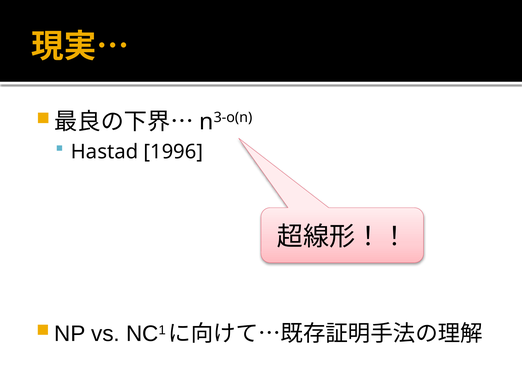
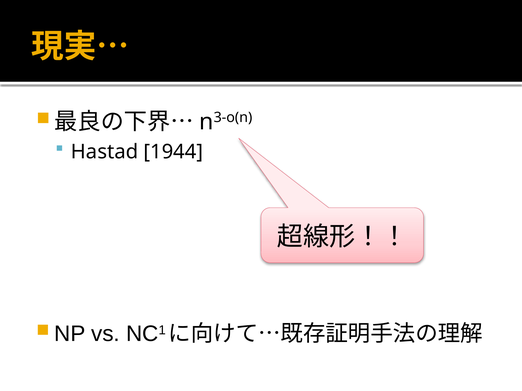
1996: 1996 -> 1944 (173, 152)
